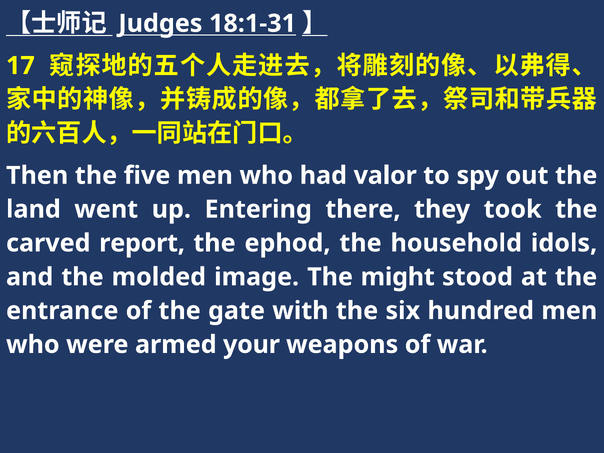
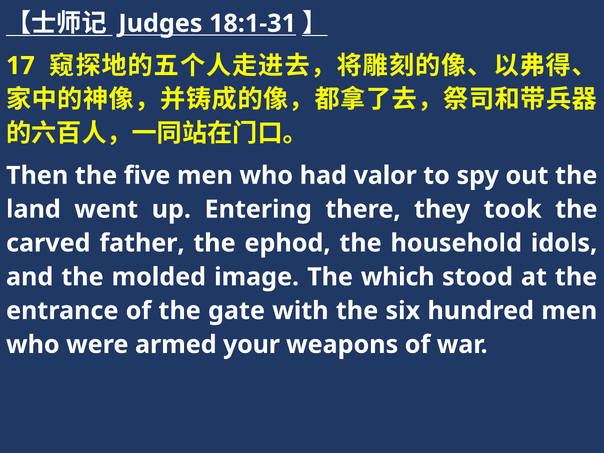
report: report -> father (142, 243)
might: might -> which (398, 277)
